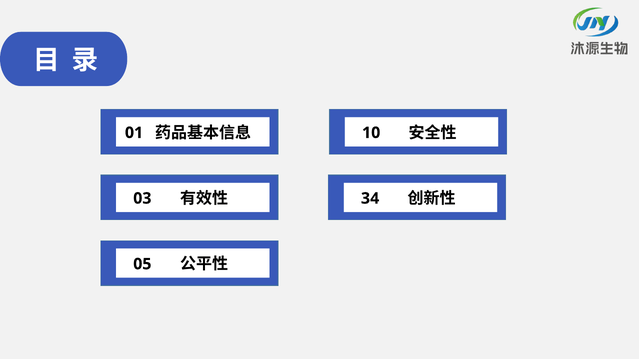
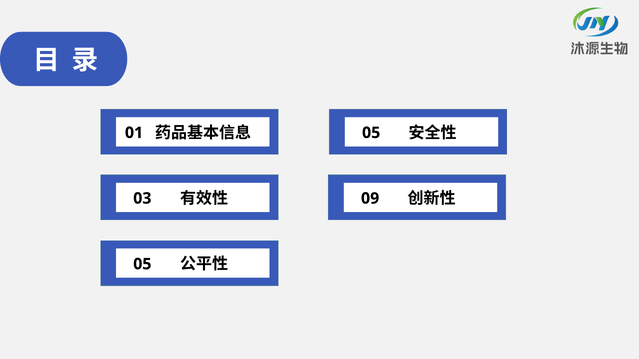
10: 10 -> 05 (371, 133)
34: 34 -> 09 (370, 199)
